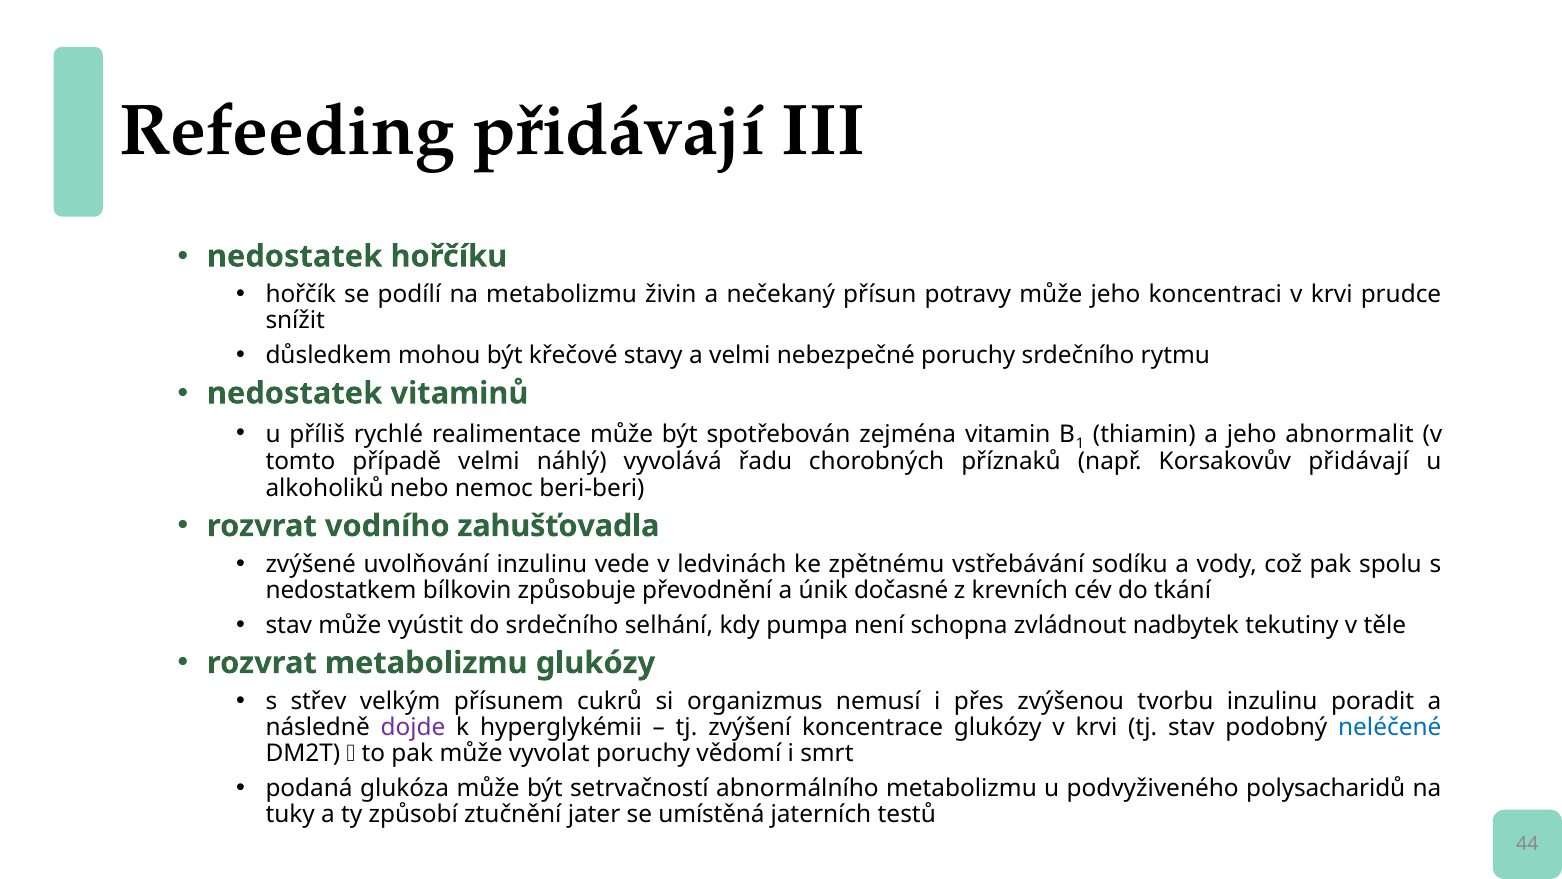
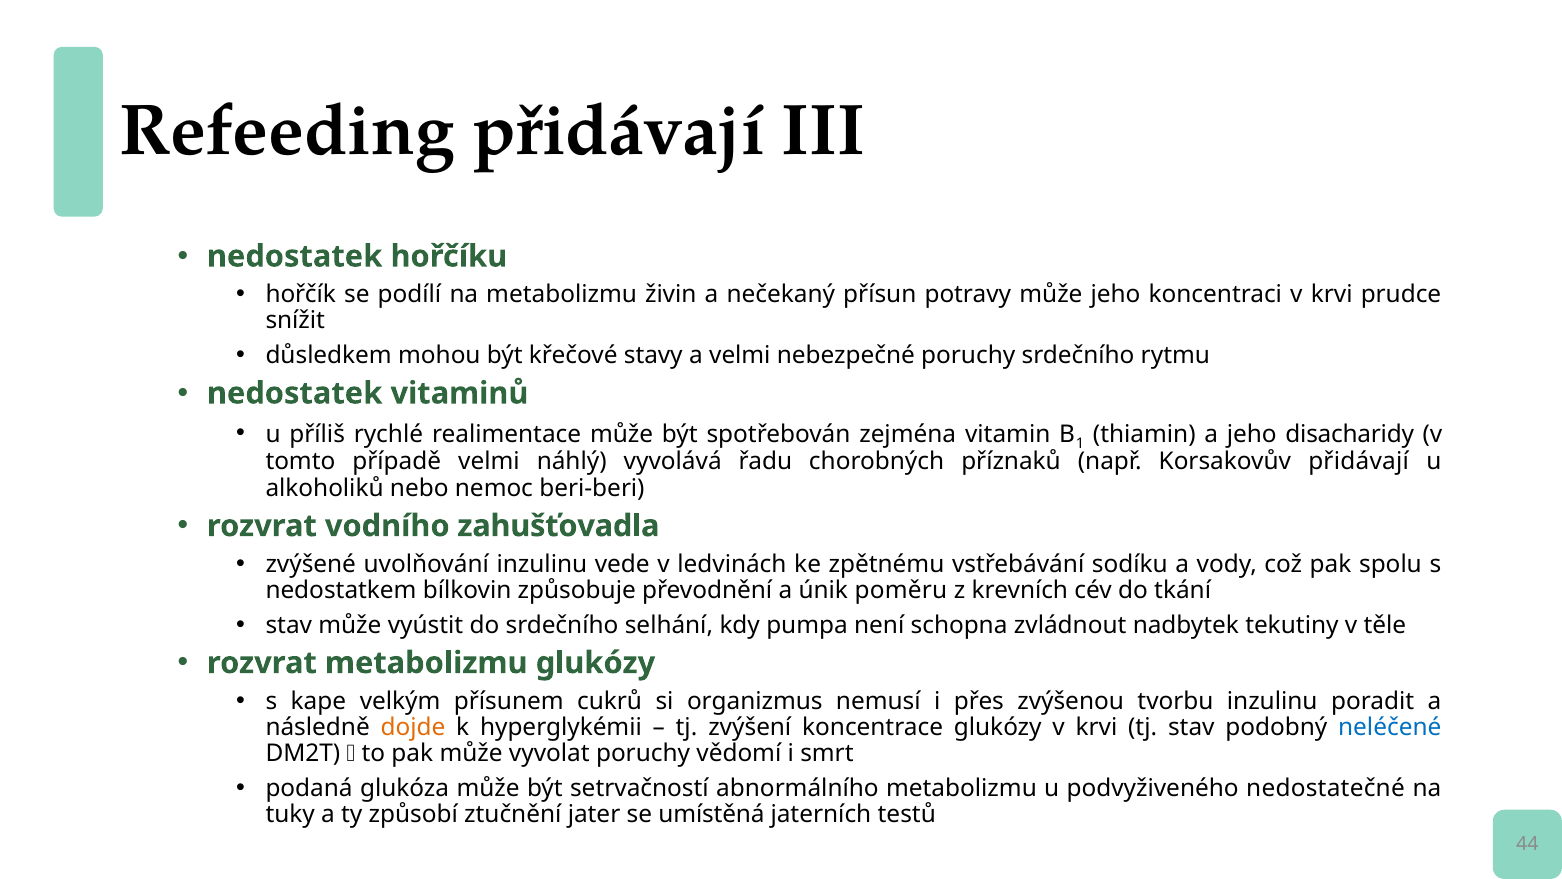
abnormalit: abnormalit -> disacharidy (1350, 434)
dočasné: dočasné -> poměru (901, 590)
střev: střev -> kape (318, 701)
dojde colour: purple -> orange (413, 727)
polysacharidů: polysacharidů -> nedostatečné (1326, 788)
